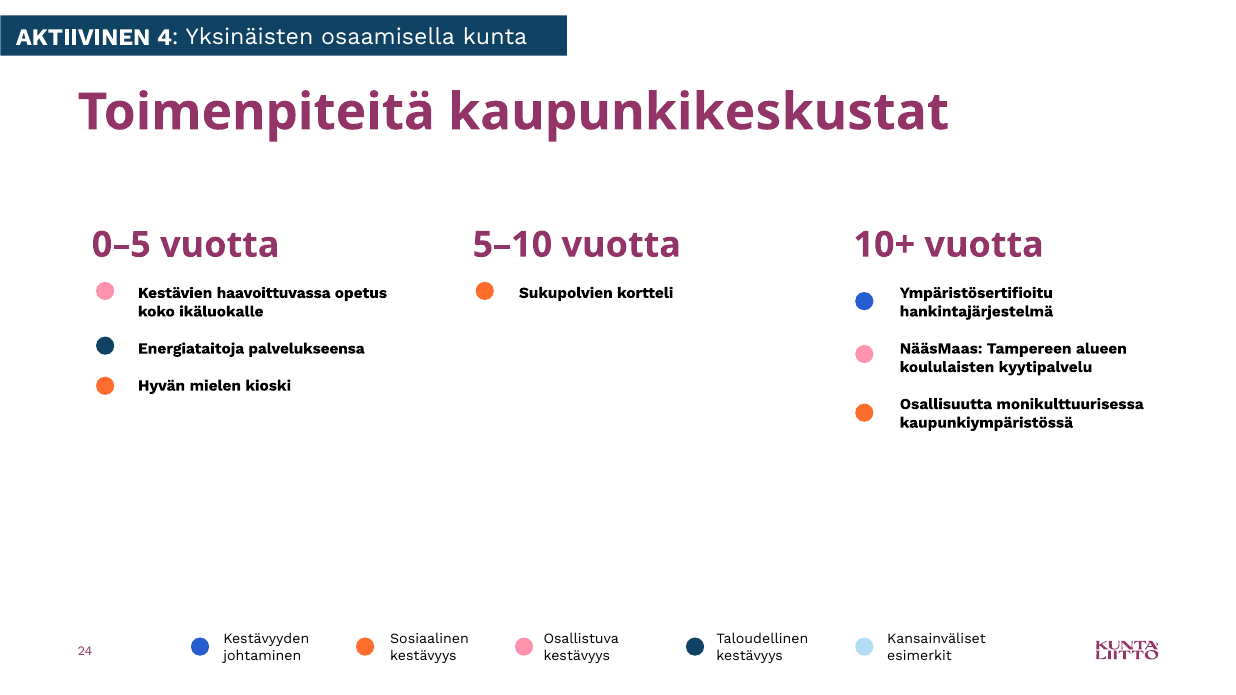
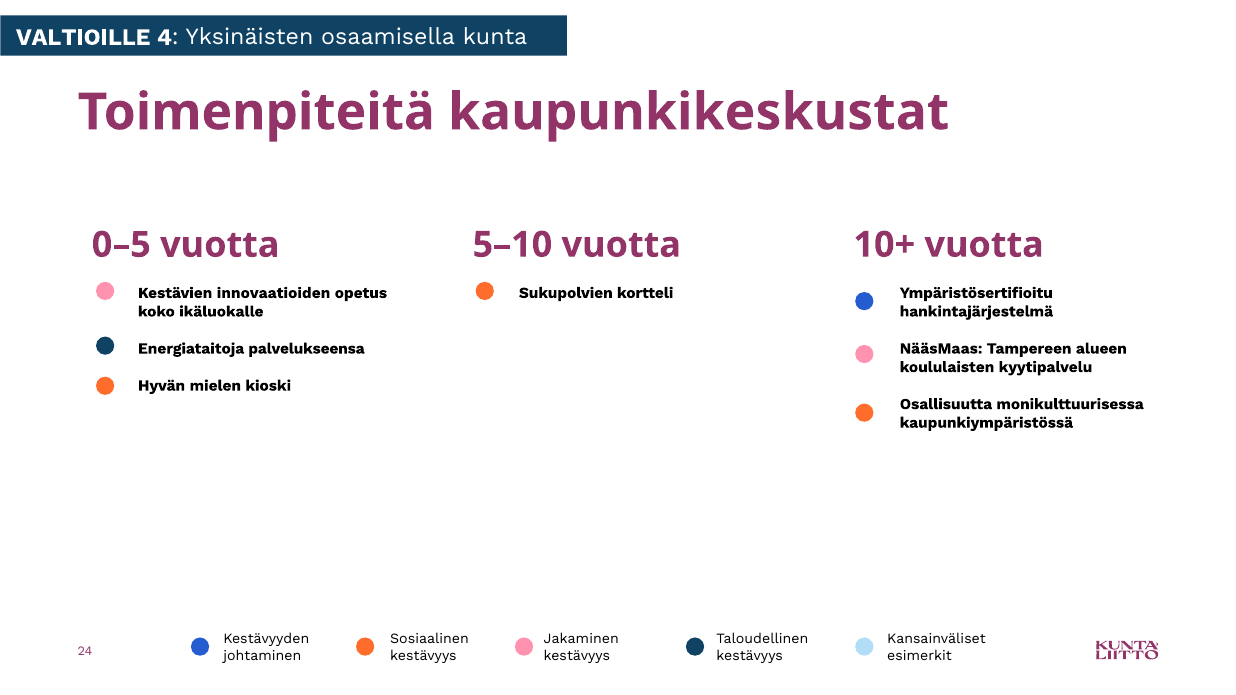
AKTIIVINEN: AKTIIVINEN -> VALTIOILLE (83, 37)
haavoittuvassa: haavoittuvassa -> innovaatioiden (274, 293)
Osallistuva: Osallistuva -> Jakaminen (581, 639)
